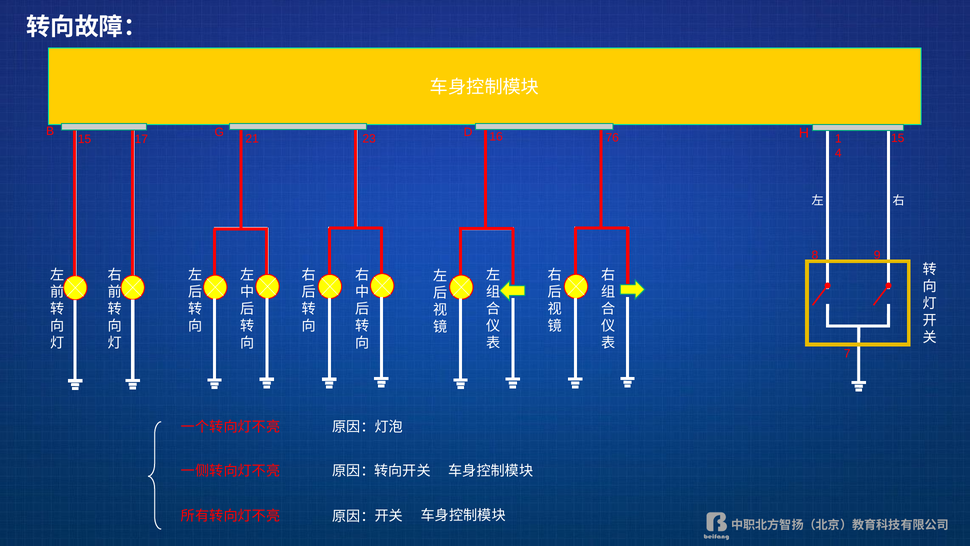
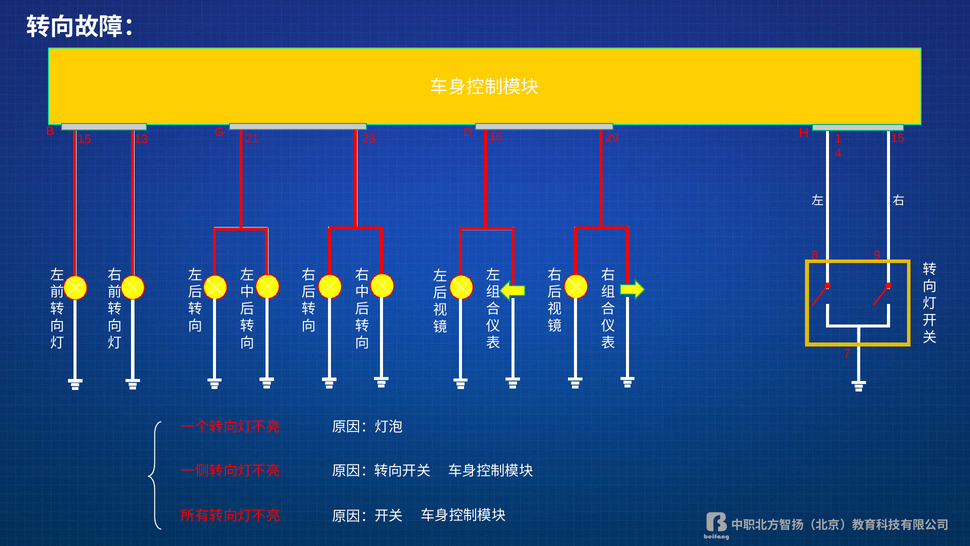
76: 76 -> 29 (612, 138)
17: 17 -> 13 (141, 139)
